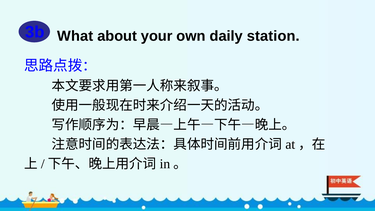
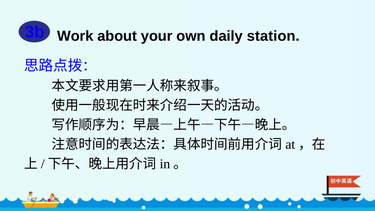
What: What -> Work (75, 36)
